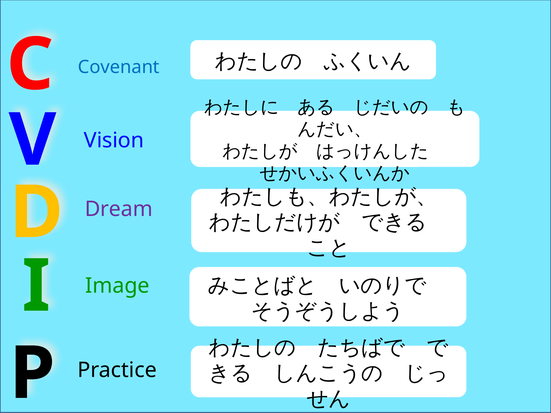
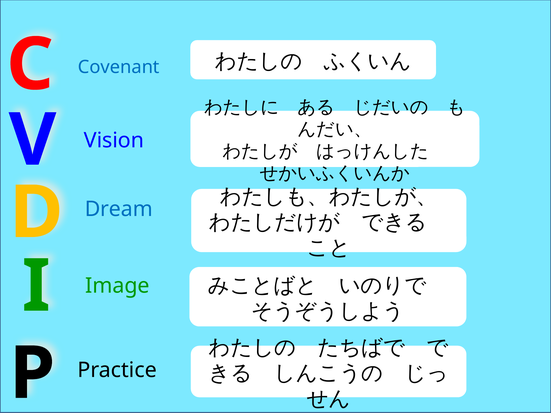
Dream colour: purple -> blue (119, 209)
